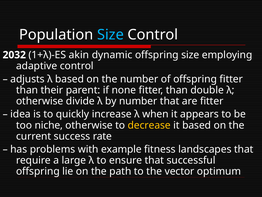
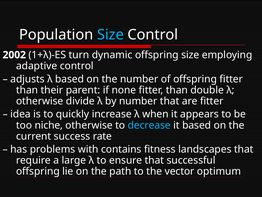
2032: 2032 -> 2002 (14, 55)
akin: akin -> turn (79, 55)
decrease colour: yellow -> light blue (149, 125)
example: example -> contains (121, 149)
